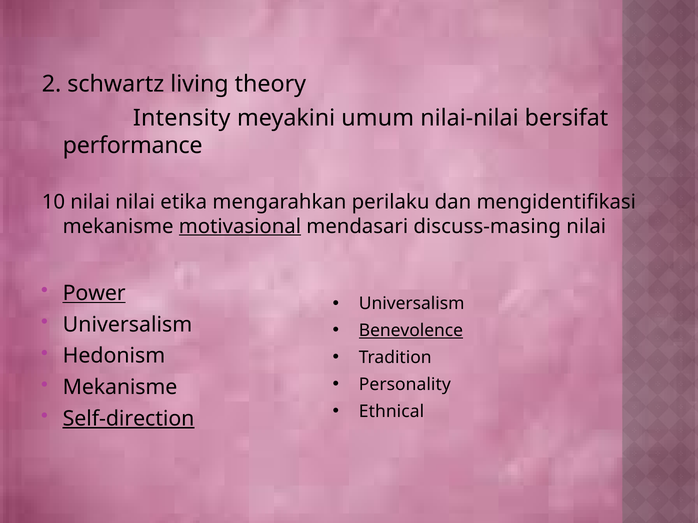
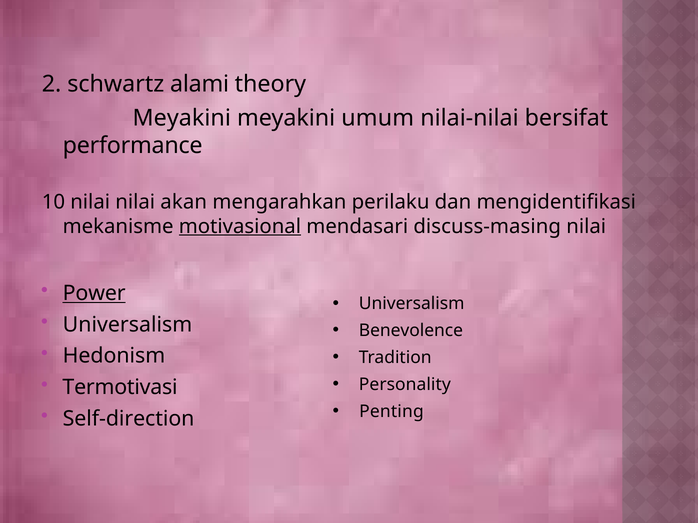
living: living -> alami (200, 84)
Intensity: Intensity -> Meyakini (182, 118)
etika: etika -> akan (184, 202)
Benevolence underline: present -> none (411, 331)
Mekanisme: Mekanisme -> Termotivasi (120, 388)
Ethnical: Ethnical -> Penting (391, 412)
Self-direction underline: present -> none (129, 419)
